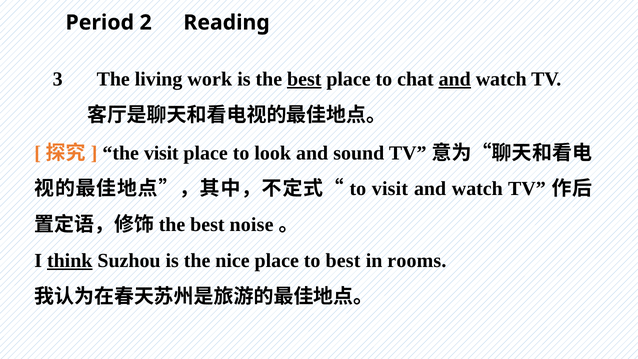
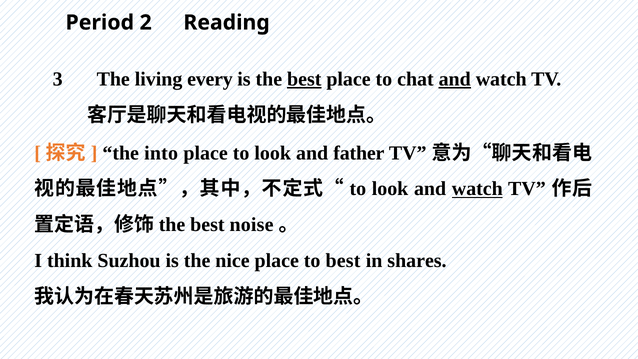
work: work -> every (210, 79)
the visit: visit -> into (161, 153)
sound: sound -> father (359, 153)
visit: visit -> look (390, 189)
watch underline: none -> present (477, 189)
think underline: present -> none (70, 261)
rooms: rooms -> shares (417, 261)
